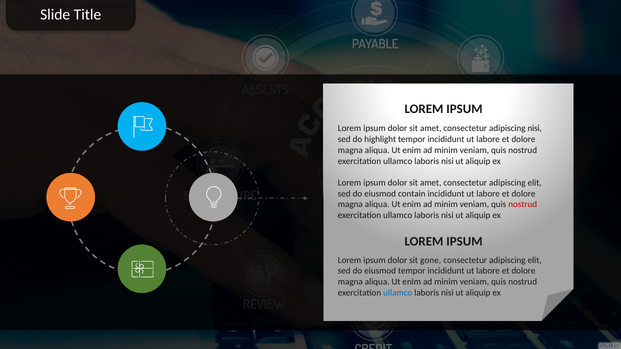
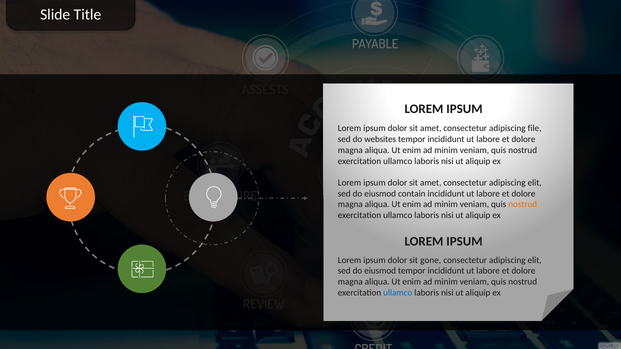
adipiscing nisi: nisi -> file (535, 129)
highlight: highlight -> websites (380, 139)
nostrud colour: red -> orange (523, 205)
